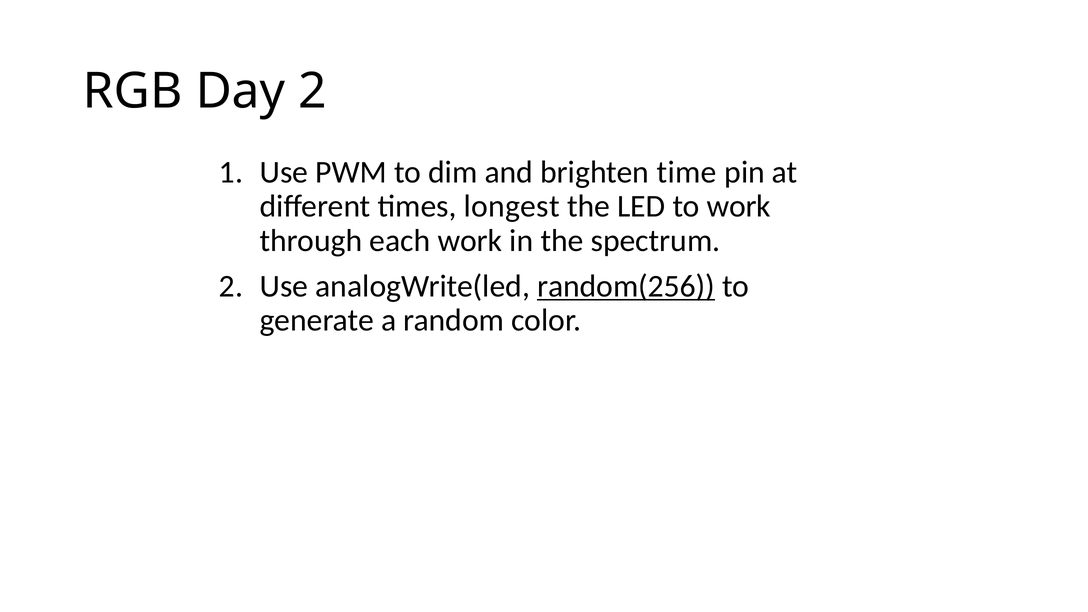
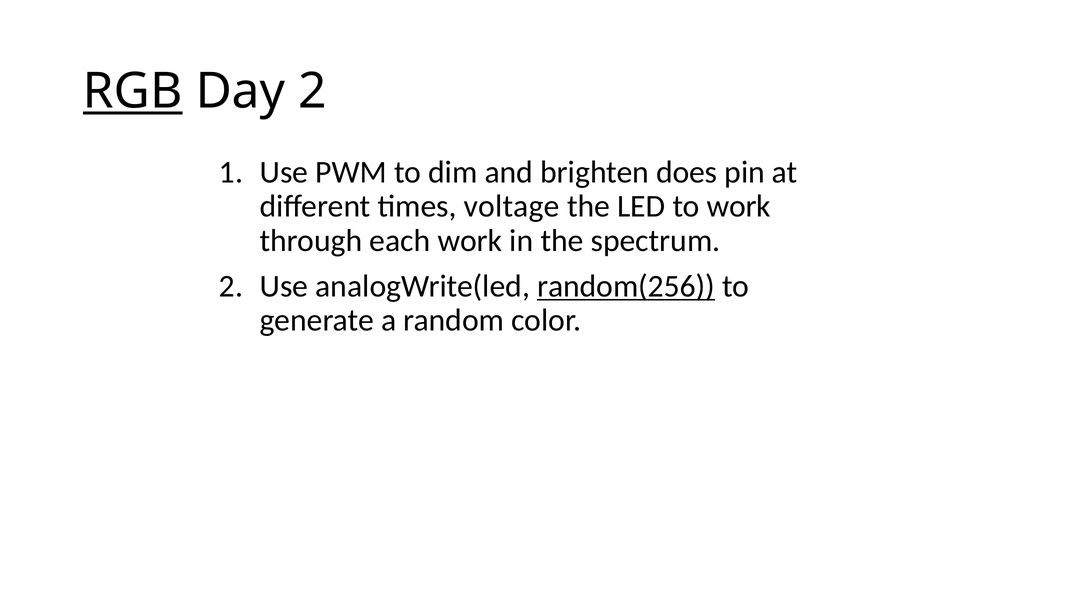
RGB underline: none -> present (133, 91)
time: time -> does (687, 172)
longest: longest -> voltage (512, 206)
